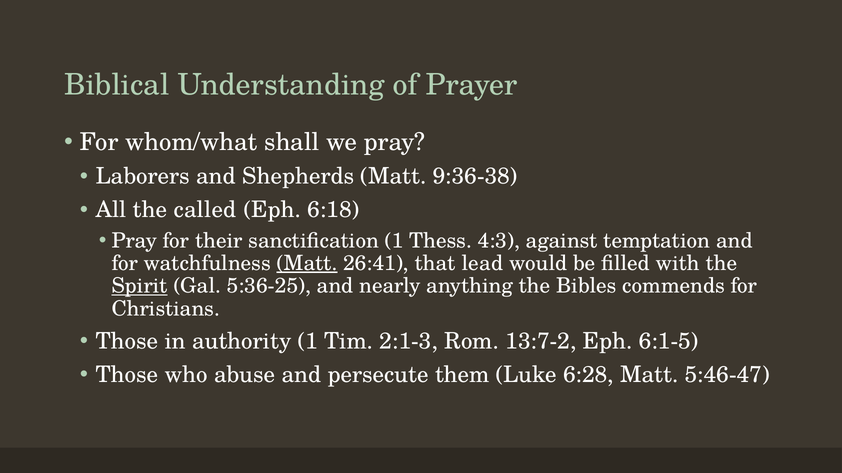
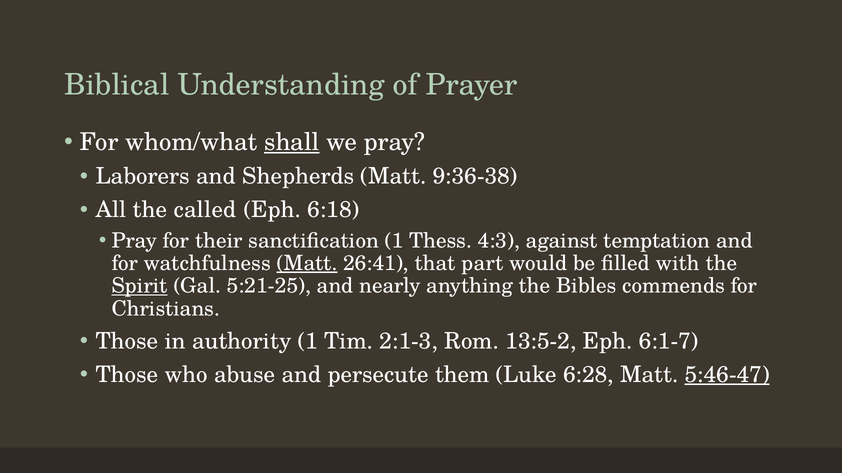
shall underline: none -> present (292, 142)
lead: lead -> part (482, 264)
5:36-25: 5:36-25 -> 5:21-25 (269, 286)
13:7-2: 13:7-2 -> 13:5-2 (541, 342)
6:1-5: 6:1-5 -> 6:1-7 (669, 342)
5:46-47 underline: none -> present (727, 375)
